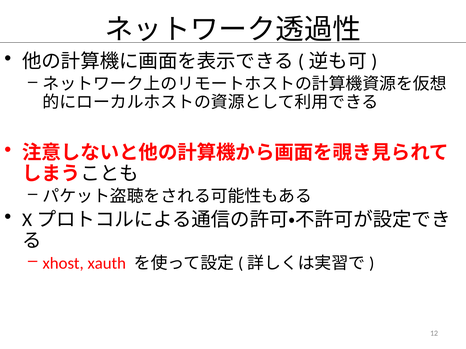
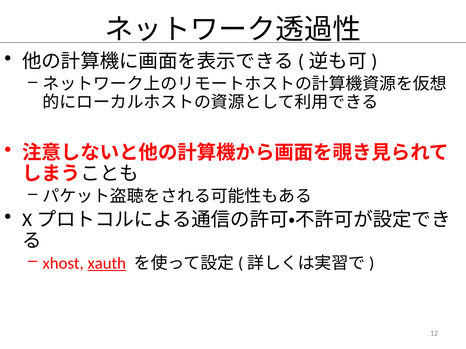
xauth underline: none -> present (107, 264)
